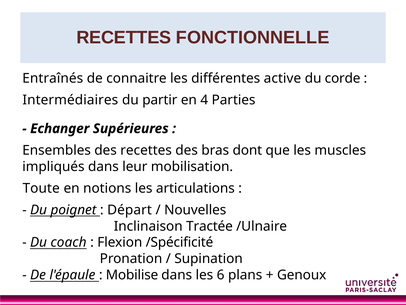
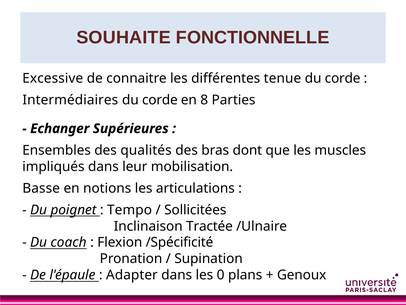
RECETTES: RECETTES -> SOUHAITE (124, 37)
Entraînés: Entraînés -> Excessive (53, 78)
active: active -> tenue (282, 78)
partir: partir -> corde (160, 100)
4: 4 -> 8 (204, 100)
des recettes: recettes -> qualités (146, 150)
Toute: Toute -> Basse (41, 188)
Départ: Départ -> Tempo (130, 210)
Nouvelles: Nouvelles -> Sollicitées (195, 210)
Mobilise: Mobilise -> Adapter (132, 275)
6: 6 -> 0 (221, 275)
